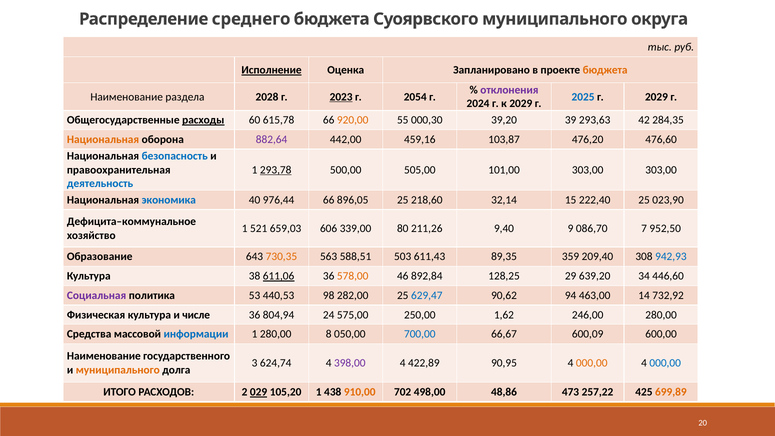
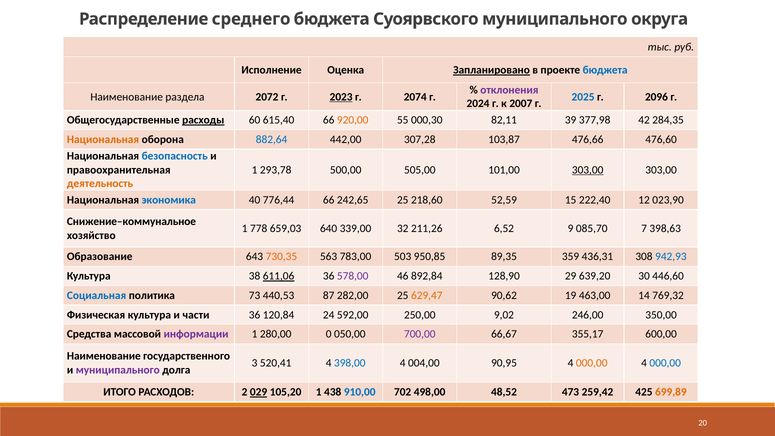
Исполнение underline: present -> none (272, 70)
Запланировано underline: none -> present (492, 70)
бюджета colour: orange -> blue (605, 70)
2028: 2028 -> 2072 (267, 97)
2054: 2054 -> 2074 (415, 97)
г 2029: 2029 -> 2096 (656, 97)
к 2029: 2029 -> 2007 (521, 104)
615,78: 615,78 -> 615,40 (279, 120)
39,20: 39,20 -> 82,11 (504, 120)
293,63: 293,63 -> 377,98 (595, 120)
882,64 colour: purple -> blue (272, 139)
459,16: 459,16 -> 307,28 (420, 139)
476,20: 476,20 -> 476,66 (588, 139)
293,78 underline: present -> none (276, 170)
303,00 underline: none -> present (588, 170)
деятельность colour: blue -> orange (100, 184)
976,44: 976,44 -> 776,44 (279, 200)
896,05: 896,05 -> 242,65 (353, 200)
32,14: 32,14 -> 52,59 (504, 200)
222,40 25: 25 -> 12 (644, 200)
Дефицита–коммунальное: Дефицита–коммунальное -> Снижение–коммунальное (132, 221)
521: 521 -> 778 (259, 228)
606: 606 -> 640 (329, 228)
80: 80 -> 32 (403, 228)
9,40: 9,40 -> 6,52 (504, 228)
086,70: 086,70 -> 085,70 (592, 228)
952,50: 952,50 -> 398,63 (665, 228)
588,51: 588,51 -> 783,00 (355, 257)
611,43: 611,43 -> 950,85 (430, 257)
209,40: 209,40 -> 436,31 (597, 257)
578,00 colour: orange -> purple (353, 276)
128,25: 128,25 -> 128,90 (504, 276)
34: 34 -> 30 (644, 276)
Социальная colour: purple -> blue (97, 296)
53: 53 -> 73 (255, 296)
98: 98 -> 87 (329, 296)
629,47 colour: blue -> orange (427, 296)
94: 94 -> 19 (571, 296)
732,92: 732,92 -> 769,32 (668, 296)
числе: числе -> части (196, 315)
804,94: 804,94 -> 120,84 (279, 315)
575,00: 575,00 -> 592,00 (353, 315)
1,62: 1,62 -> 9,02 (504, 315)
246,00 280,00: 280,00 -> 350,00 (661, 315)
информации colour: blue -> purple (196, 334)
8: 8 -> 0 (329, 334)
700,00 colour: blue -> purple (420, 334)
600,09: 600,09 -> 355,17 (588, 334)
624,74: 624,74 -> 520,41 (276, 363)
398,00 colour: purple -> blue (350, 363)
422,89: 422,89 -> 004,00 (424, 363)
муниципального colour: orange -> purple (118, 370)
910,00 colour: orange -> blue (360, 392)
48,86: 48,86 -> 48,52 (504, 392)
257,22: 257,22 -> 259,42 (597, 392)
